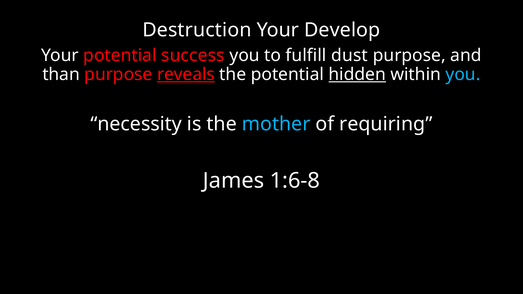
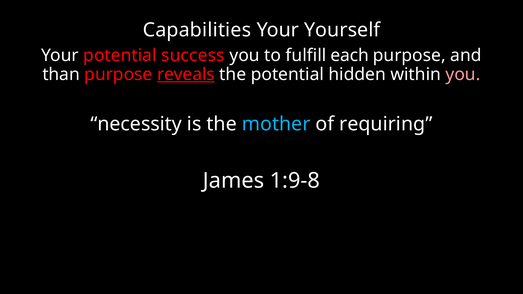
Destruction: Destruction -> Capabilities (197, 30)
Develop: Develop -> Yourself (342, 30)
dust: dust -> each (350, 56)
hidden underline: present -> none (357, 74)
you colour: light blue -> pink (463, 74)
1:6-8: 1:6-8 -> 1:9-8 (295, 181)
